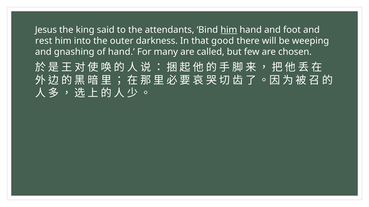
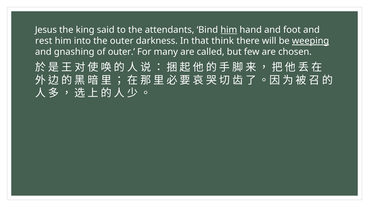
good: good -> think (223, 41)
weeping underline: none -> present (311, 41)
of hand: hand -> outer (121, 52)
